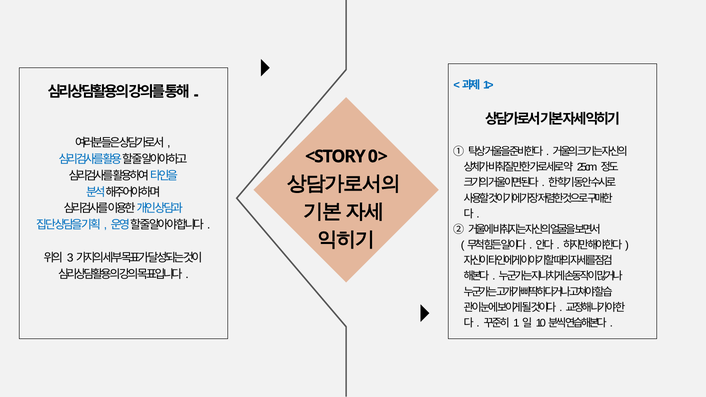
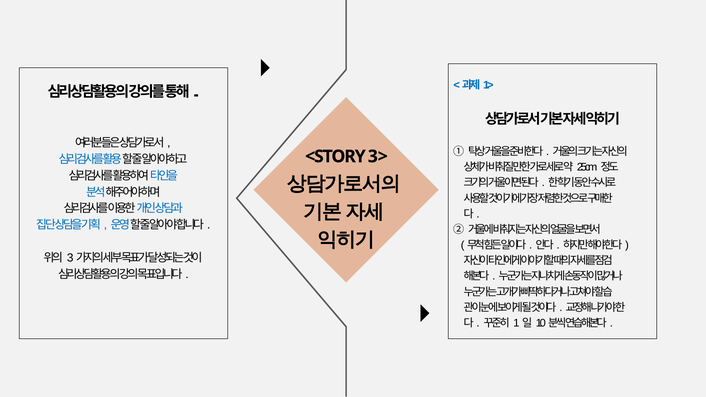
0>: 0> -> 3> (378, 156)
